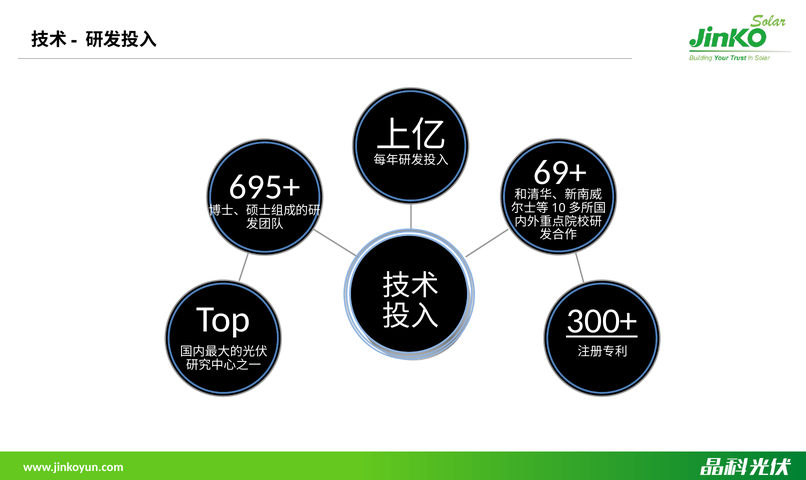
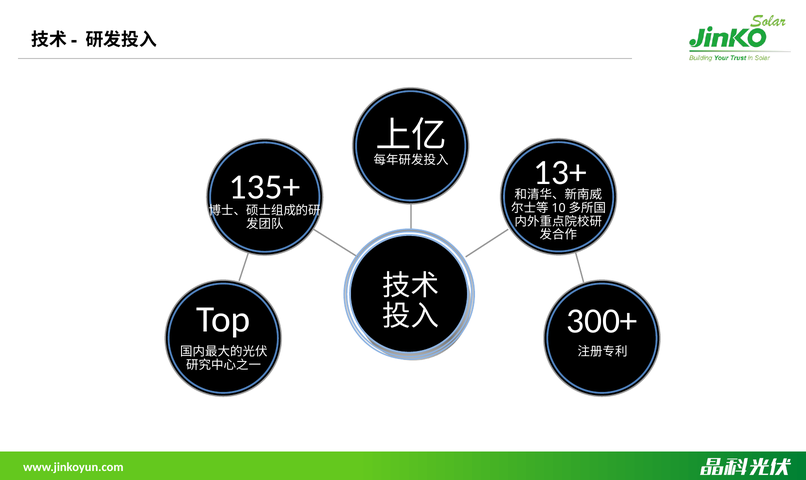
69+: 69+ -> 13+ (560, 172)
695+: 695+ -> 135+ (265, 187)
300+ underline: present -> none (602, 321)
